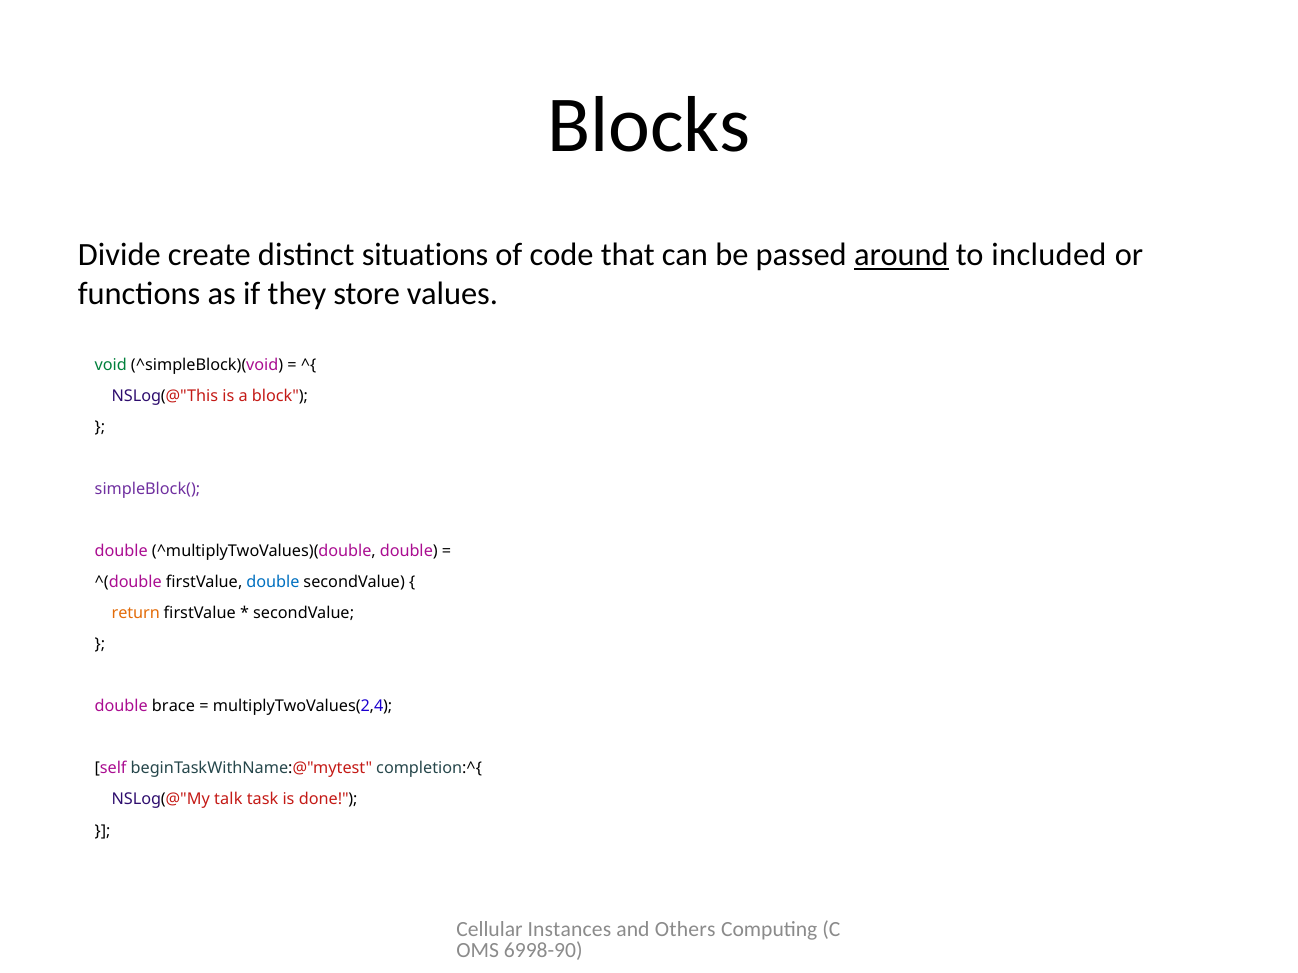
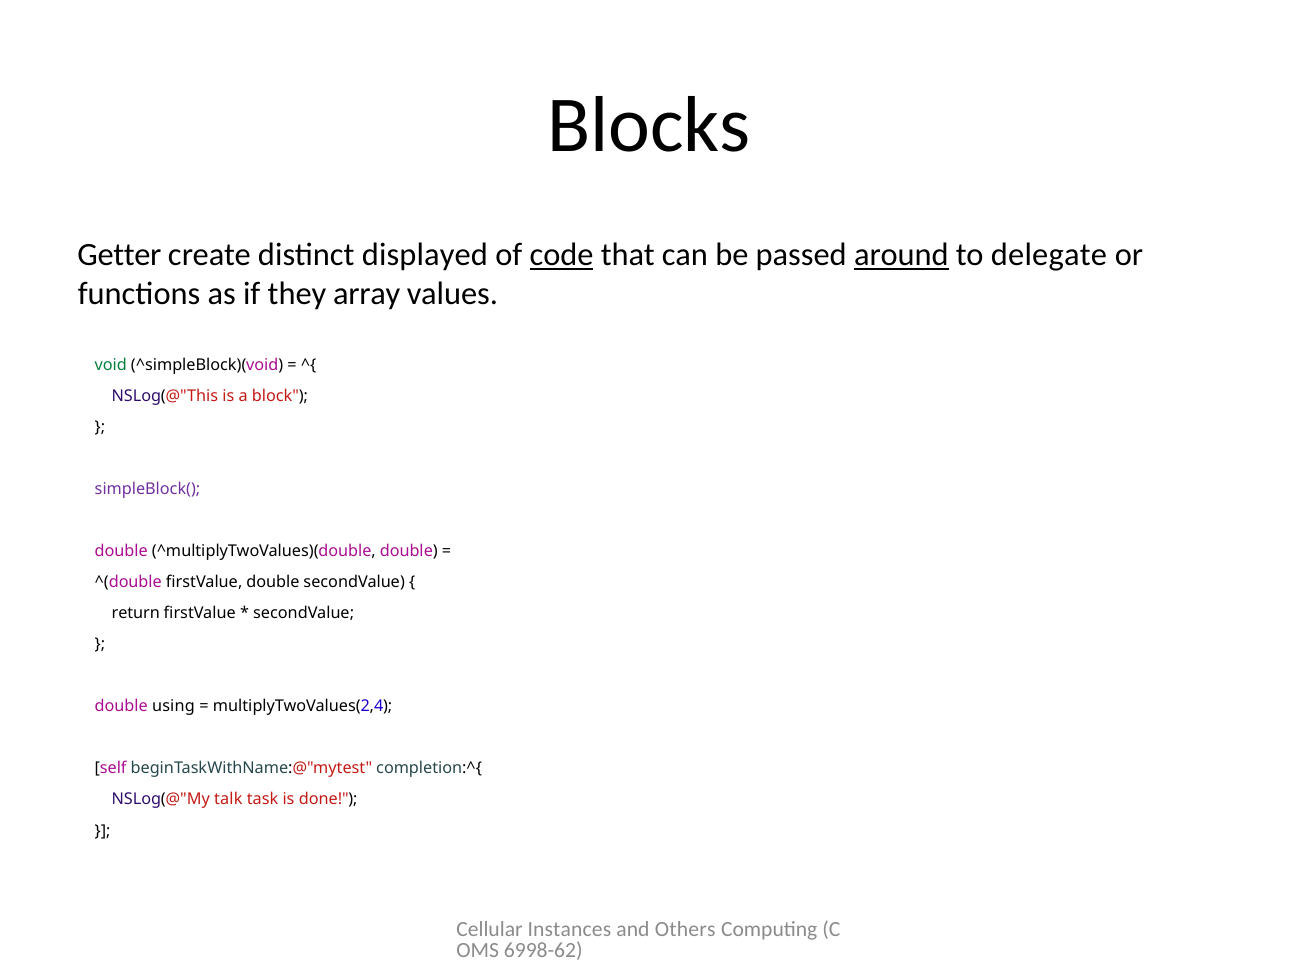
Divide: Divide -> Getter (120, 255)
situations: situations -> displayed (425, 255)
code underline: none -> present (562, 255)
included: included -> delegate (1049, 255)
store: store -> array (367, 294)
double colour: blue -> black (273, 583)
return colour: orange -> black (136, 614)
brace: brace -> using (173, 707)
6998-90: 6998-90 -> 6998-62 (543, 951)
